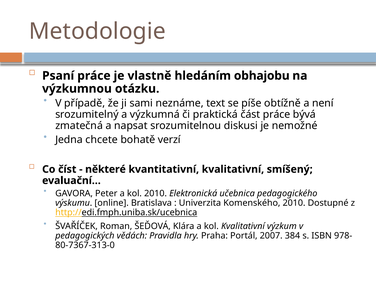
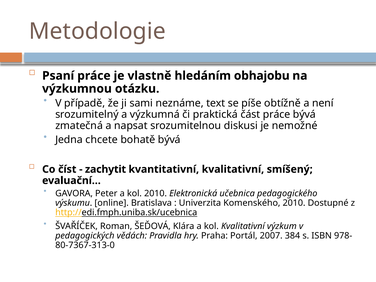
bohatě verzí: verzí -> bývá (169, 140)
některé: některé -> zachytit (106, 169)
